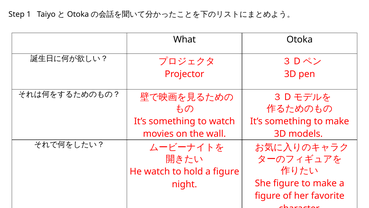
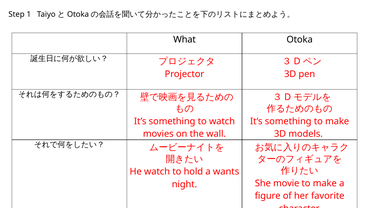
hold a figure: figure -> wants (226, 171)
She figure: figure -> movie (286, 183)
